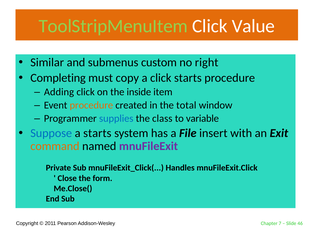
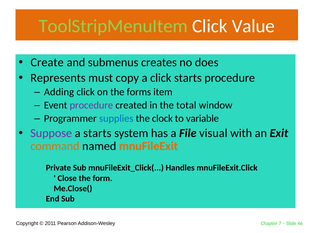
Similar: Similar -> Create (47, 62)
custom: custom -> creates (159, 62)
right: right -> does (207, 62)
Completing: Completing -> Represents (58, 78)
inside: inside -> forms (139, 92)
procedure colour: orange -> purple (91, 105)
class: class -> clock (162, 119)
Suppose colour: blue -> purple (51, 133)
insert: insert -> visual (213, 133)
mnuFileExit colour: purple -> orange (149, 146)
